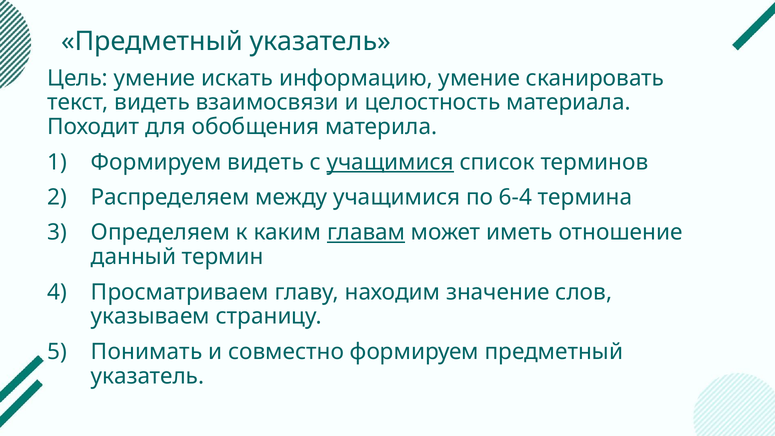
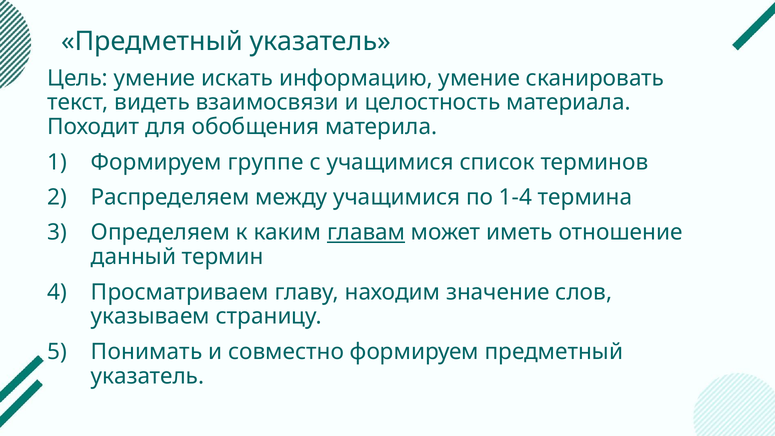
Формируем видеть: видеть -> группе (266, 162)
учащимися underline: present -> none (390, 162)
6-4: 6-4 -> 1-4 (516, 197)
